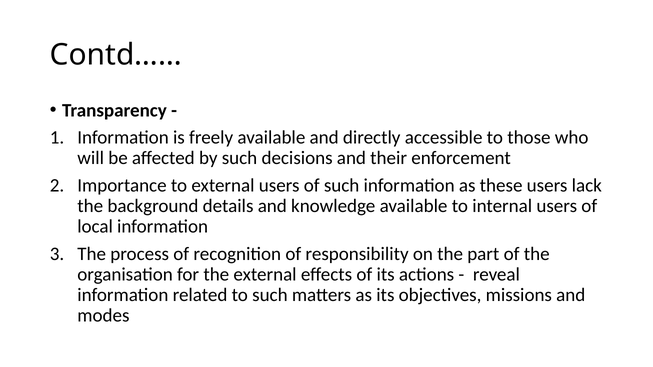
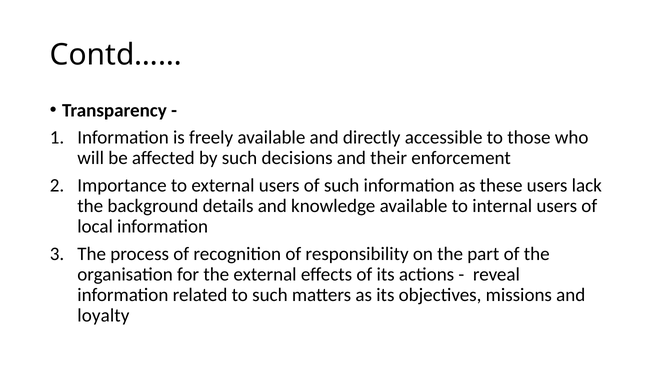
modes: modes -> loyalty (103, 316)
